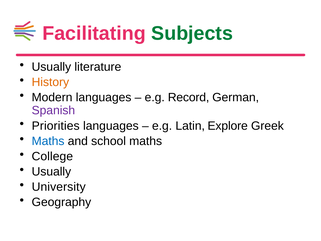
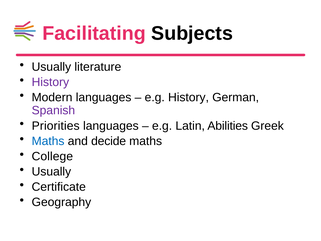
Subjects colour: green -> black (192, 33)
History colour: orange -> purple (50, 82)
e.g Record: Record -> History (189, 97)
Explore: Explore -> Abilities (228, 126)
school: school -> decide (109, 141)
University: University -> Certificate (59, 187)
